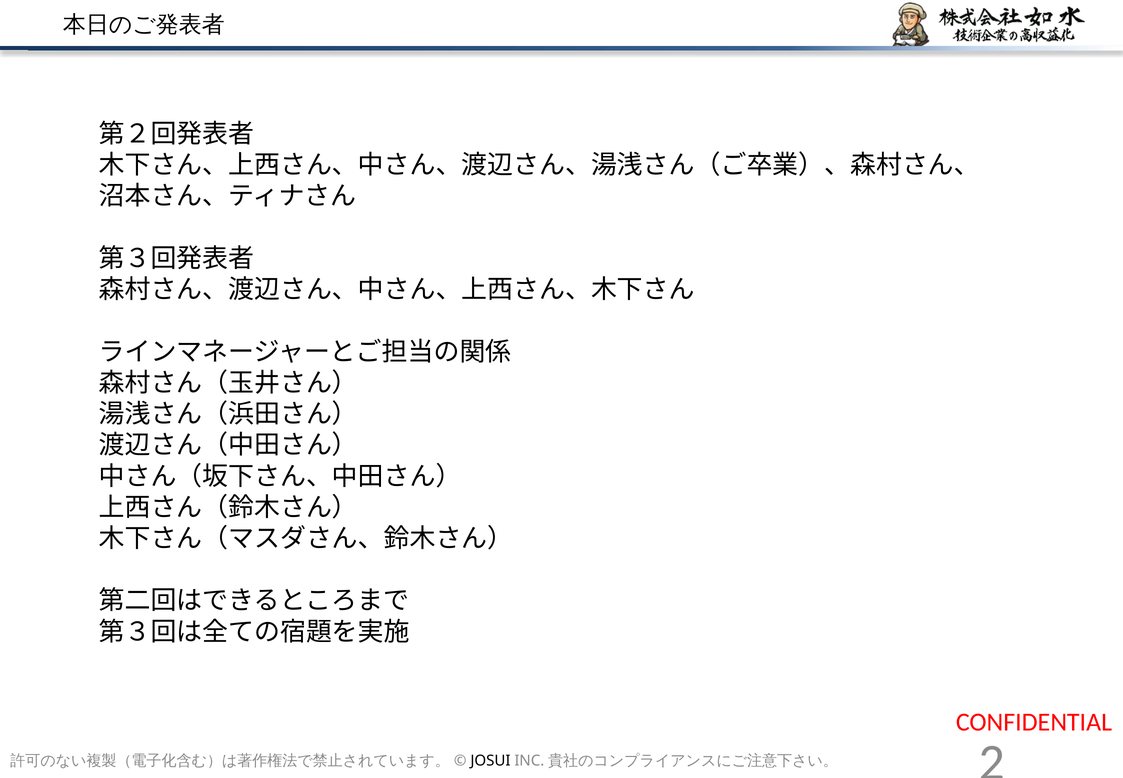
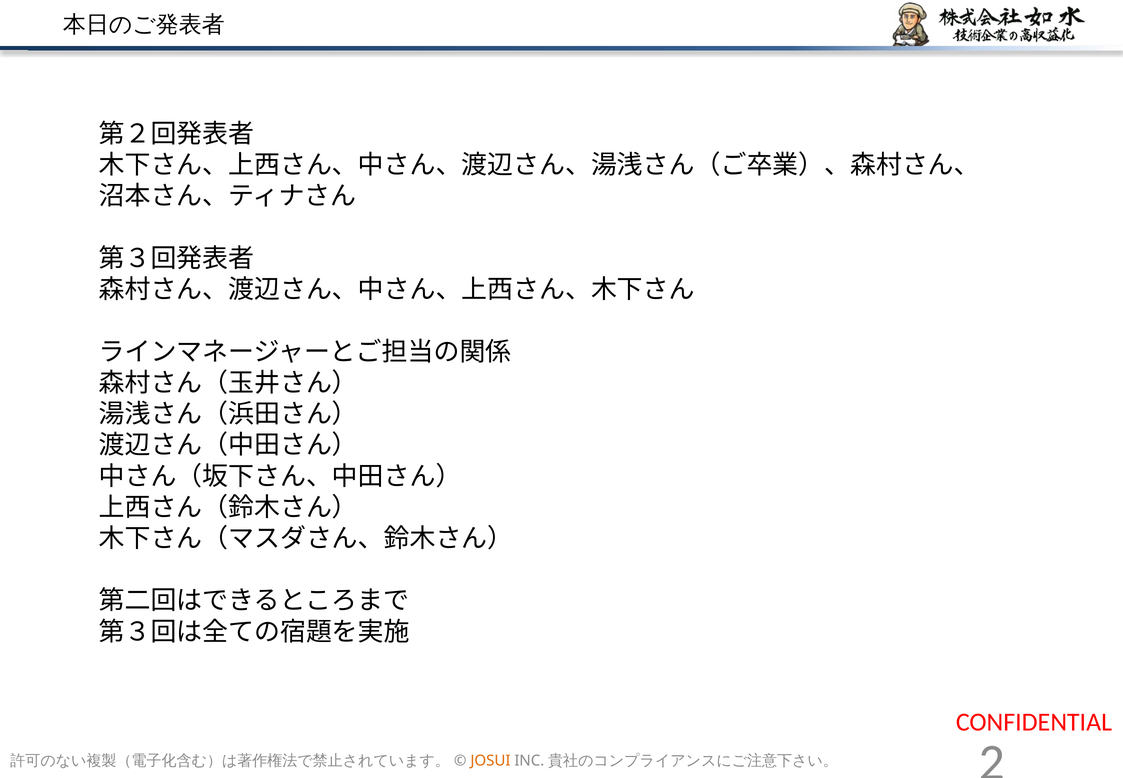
JOSUI colour: black -> orange (490, 760)
